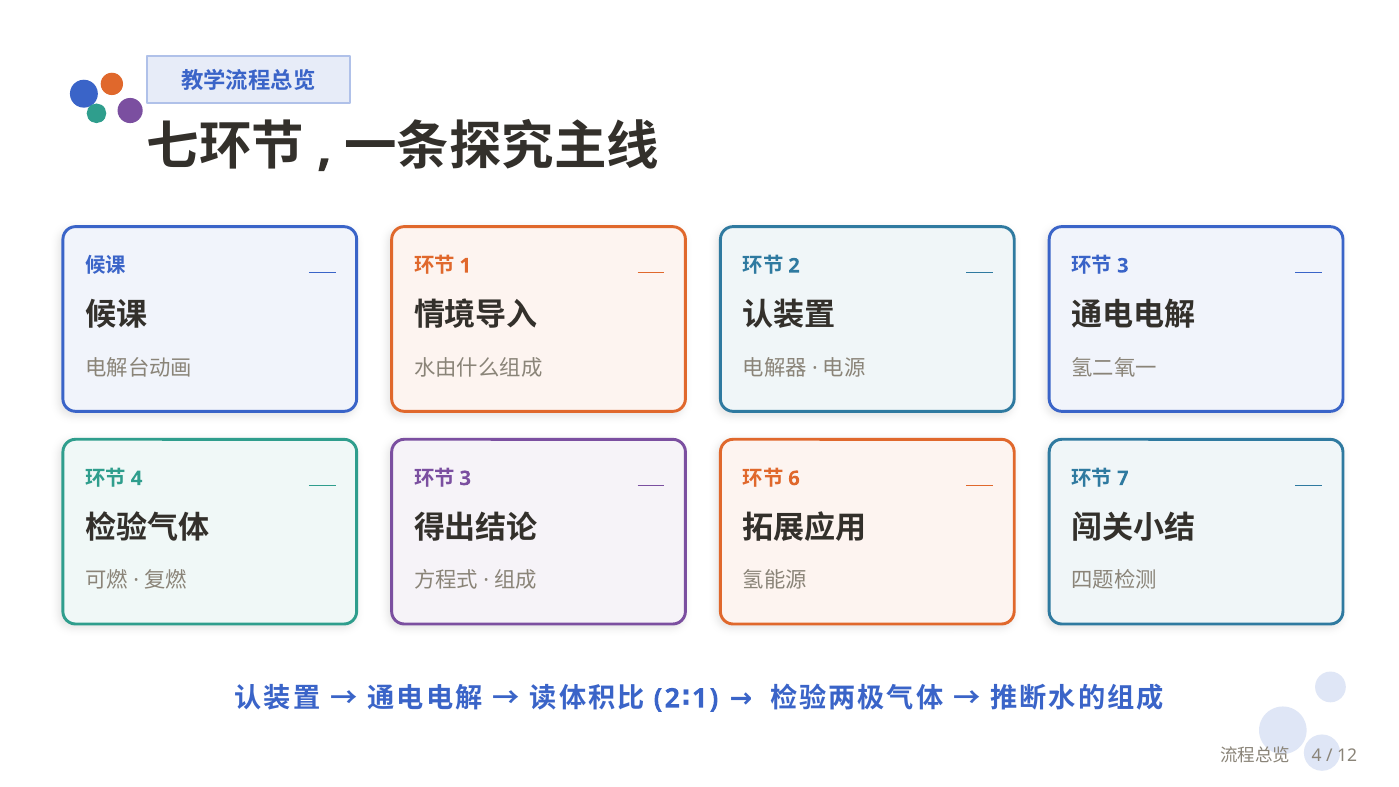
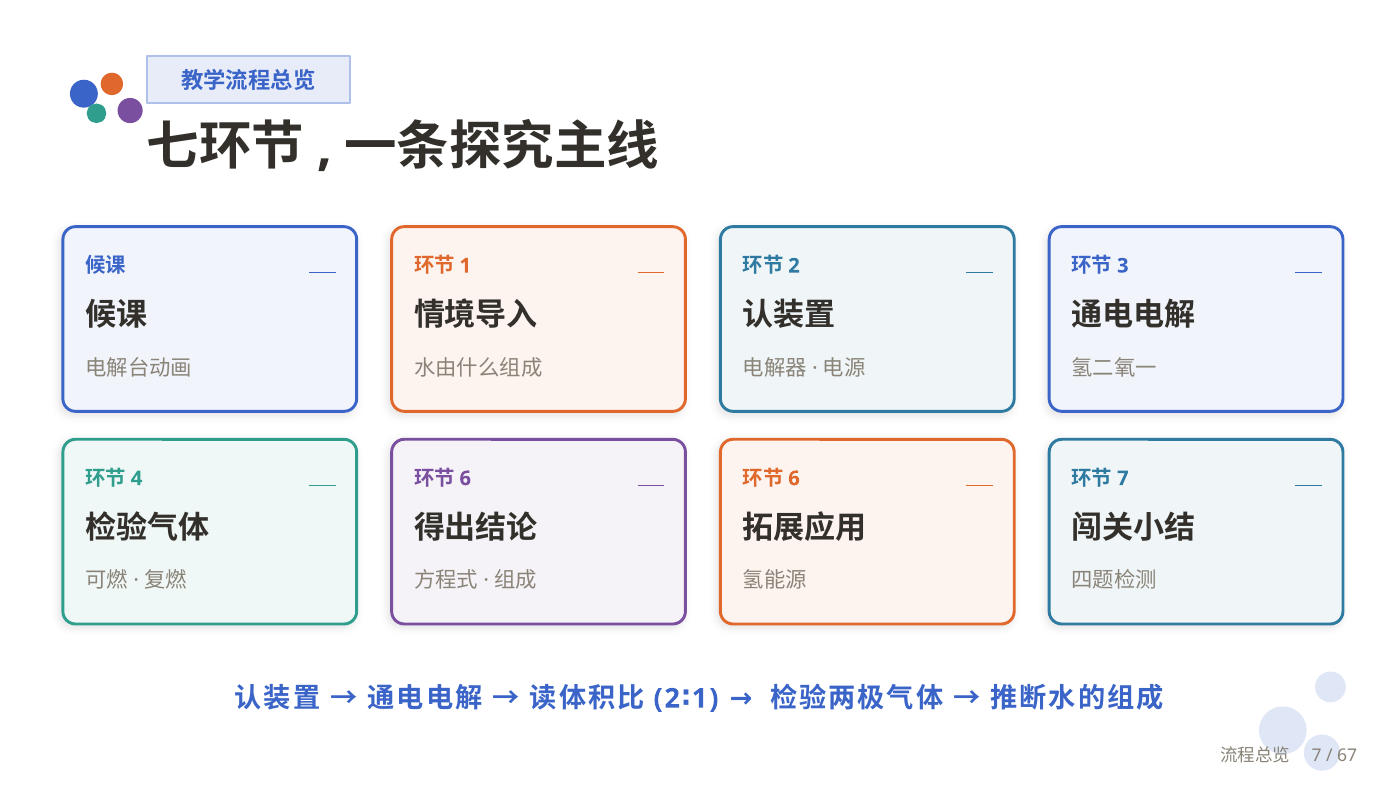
3: 3 -> 6 (465, 478)
4: 4 -> 7 (1317, 755)
12: 12 -> 67 (1347, 755)
